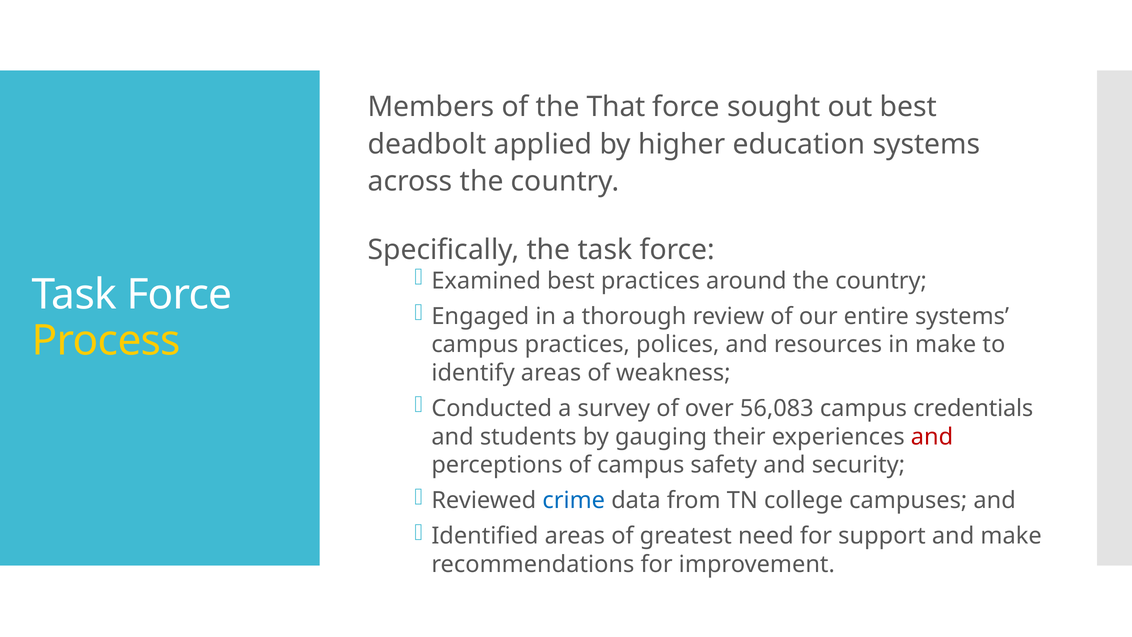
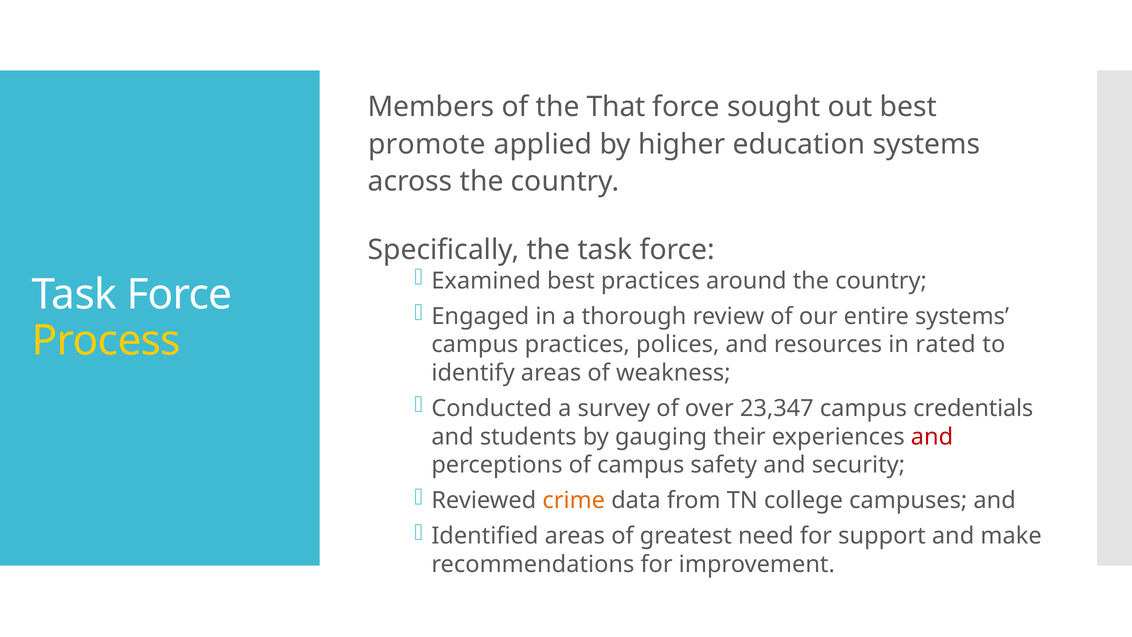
deadbolt: deadbolt -> promote (427, 144)
in make: make -> rated (946, 345)
56,083: 56,083 -> 23,347 (777, 408)
crime colour: blue -> orange (574, 500)
